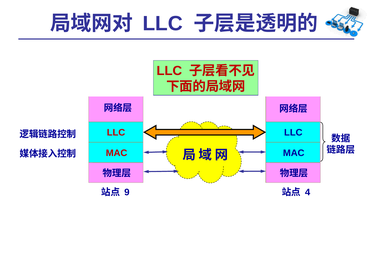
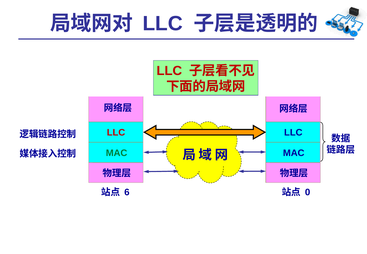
MAC colour: red -> green (117, 153)
9: 9 -> 6 (127, 192)
4: 4 -> 0 (308, 192)
